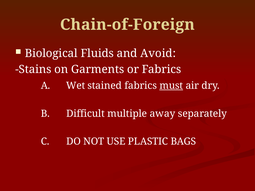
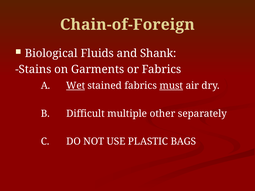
Avoid: Avoid -> Shank (158, 53)
Wet underline: none -> present (76, 86)
away: away -> other (163, 114)
